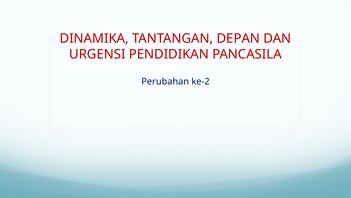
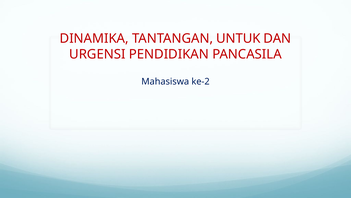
DEPAN: DEPAN -> UNTUK (238, 38)
Perubahan: Perubahan -> Mahasiswa (165, 81)
